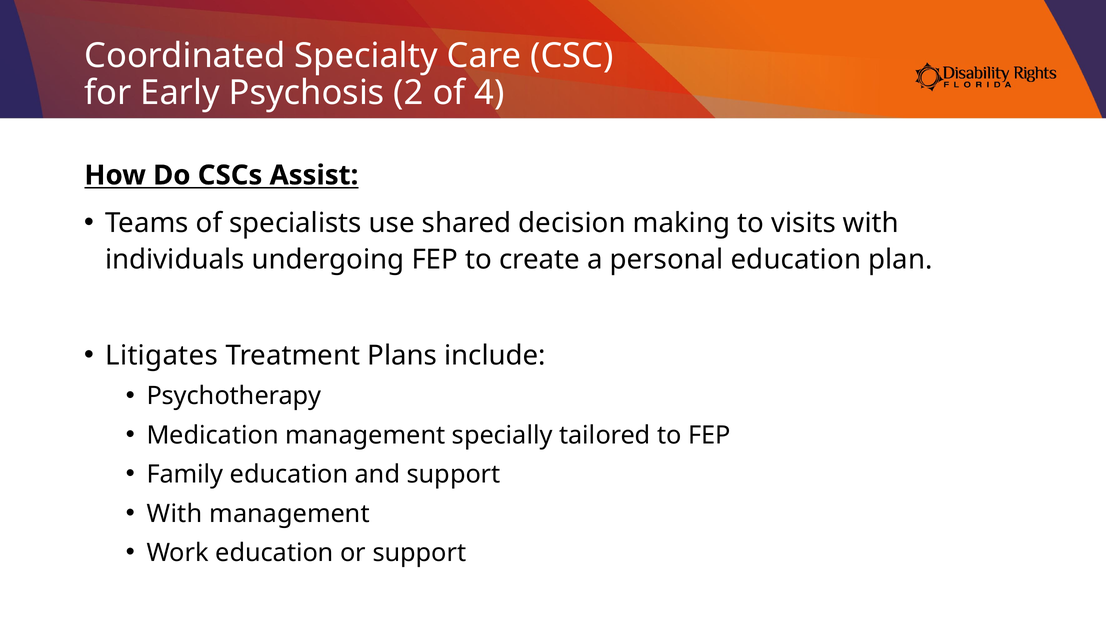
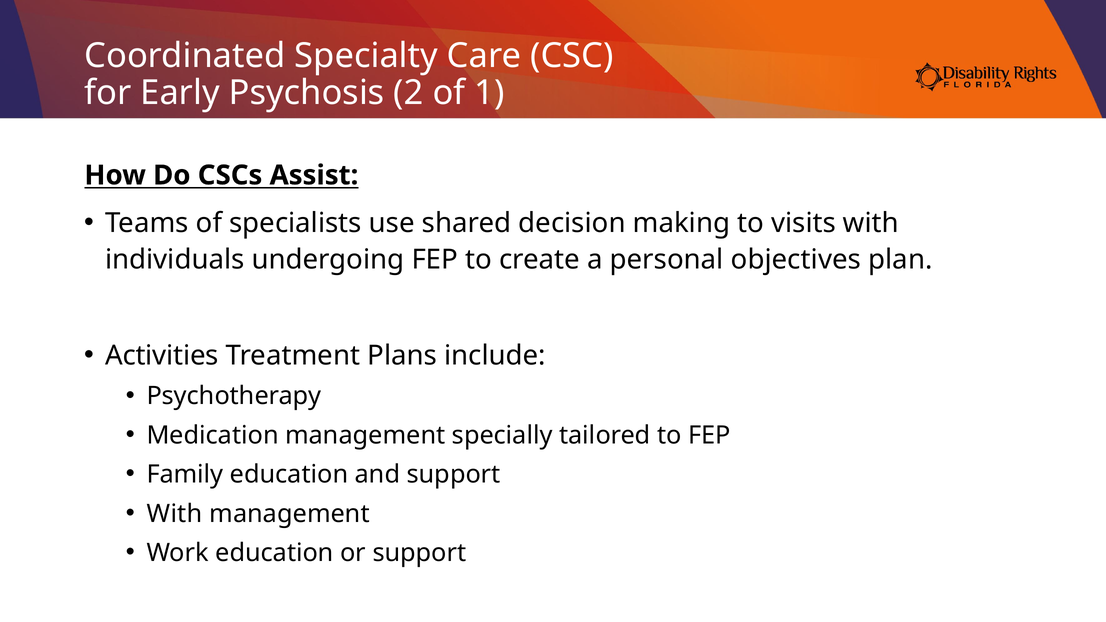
4: 4 -> 1 (489, 93)
personal education: education -> objectives (796, 260)
Litigates: Litigates -> Activities (162, 356)
